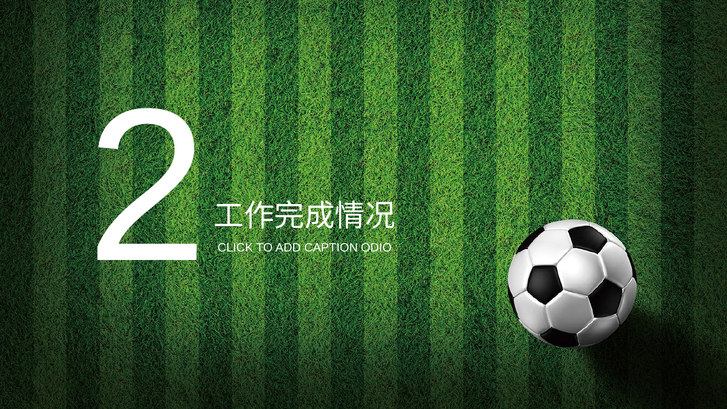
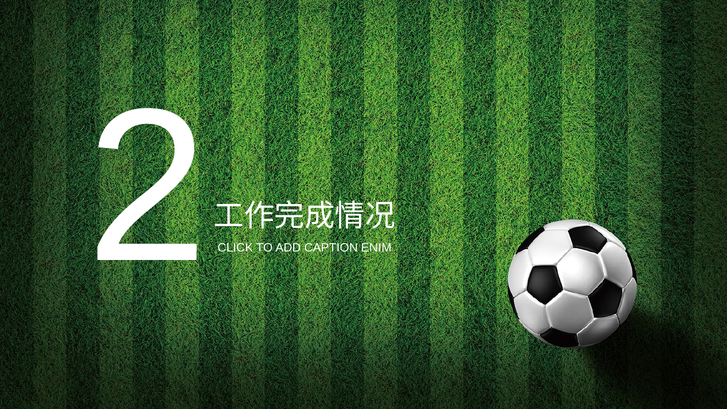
ODIO: ODIO -> ENIM (376, 248)
